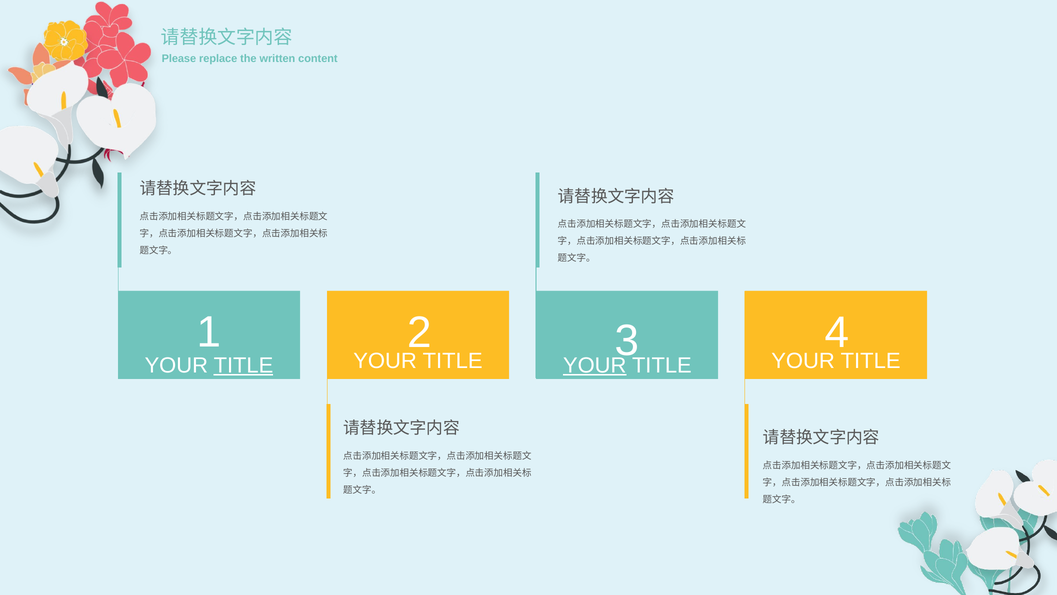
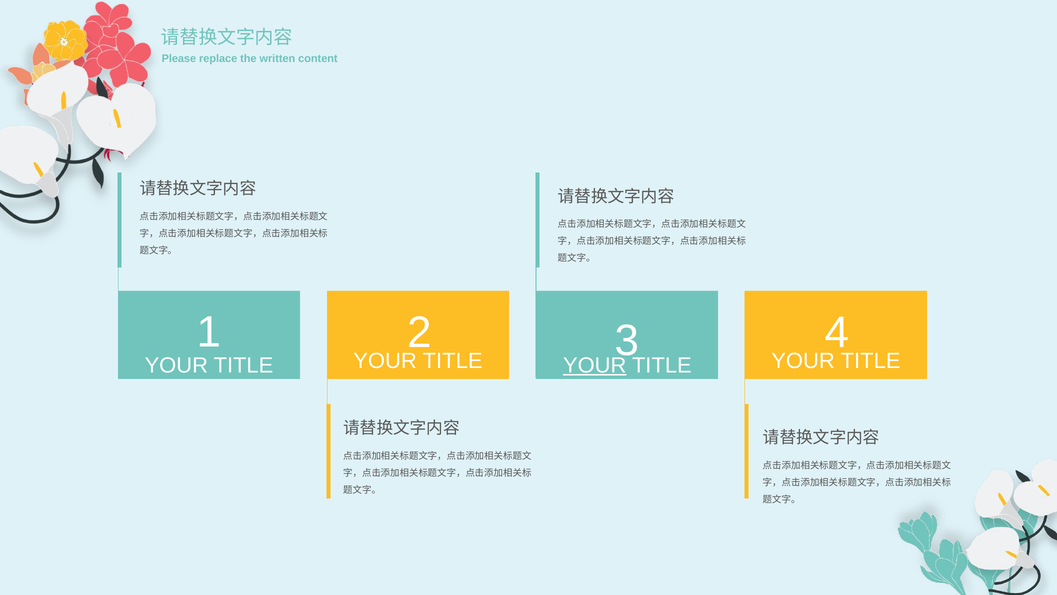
TITLE underline: present -> none (243, 365)
